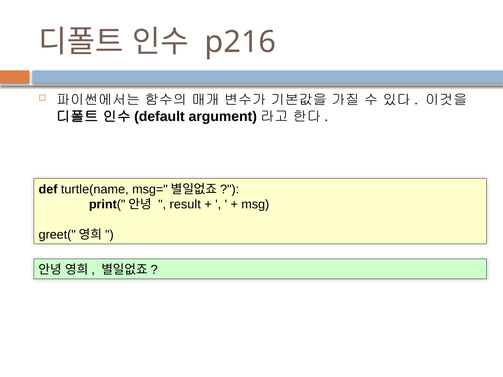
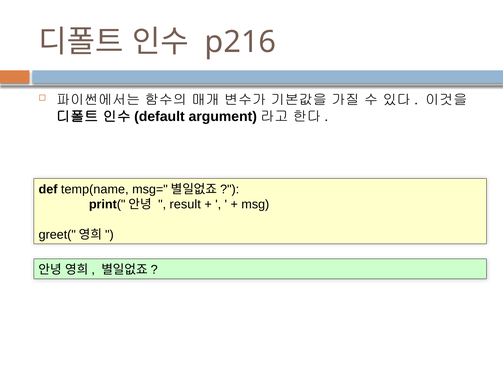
turtle(name: turtle(name -> temp(name (95, 190)
